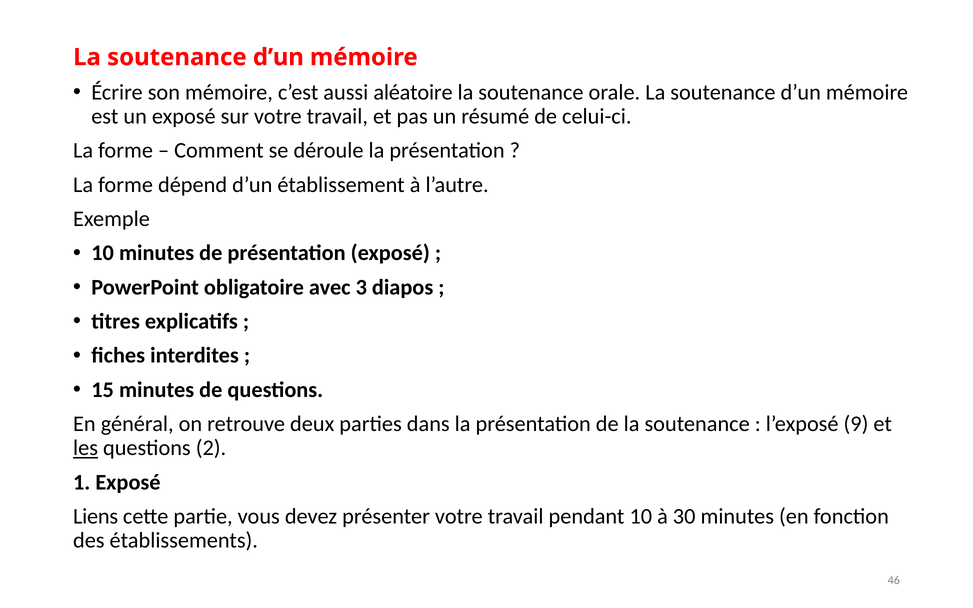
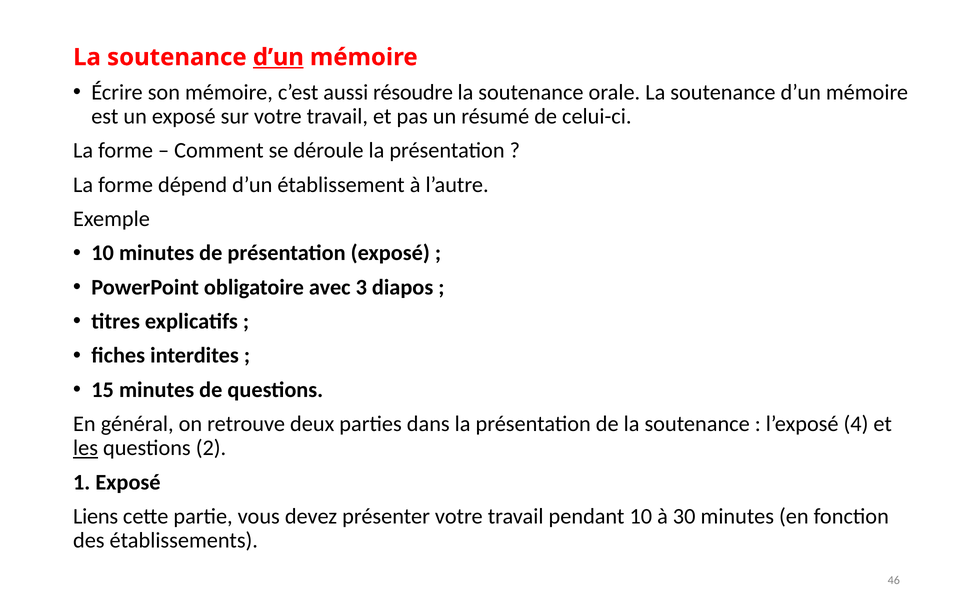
d’un underline: none -> present (278, 57)
aléatoire: aléatoire -> résoudre (413, 92)
9: 9 -> 4 (856, 424)
